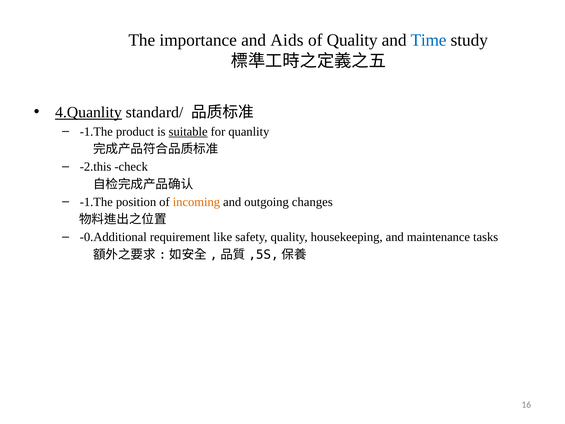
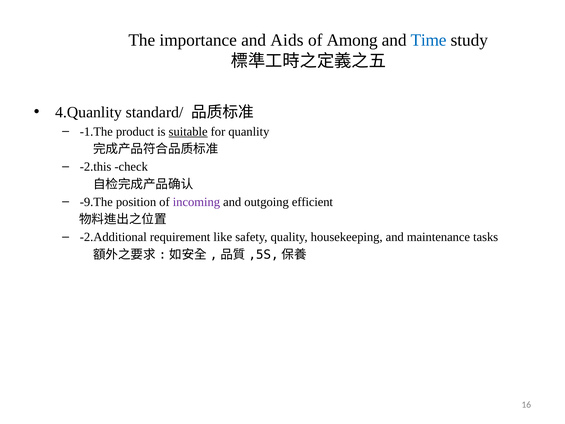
of Quality: Quality -> Among (352, 40)
4.Quanlity underline: present -> none (88, 112)
-1.The: -1.The -> -9.The (96, 202)
incoming colour: orange -> purple (196, 202)
changes: changes -> efficient (312, 202)
-0.Additional: -0.Additional -> -2.Additional (113, 237)
